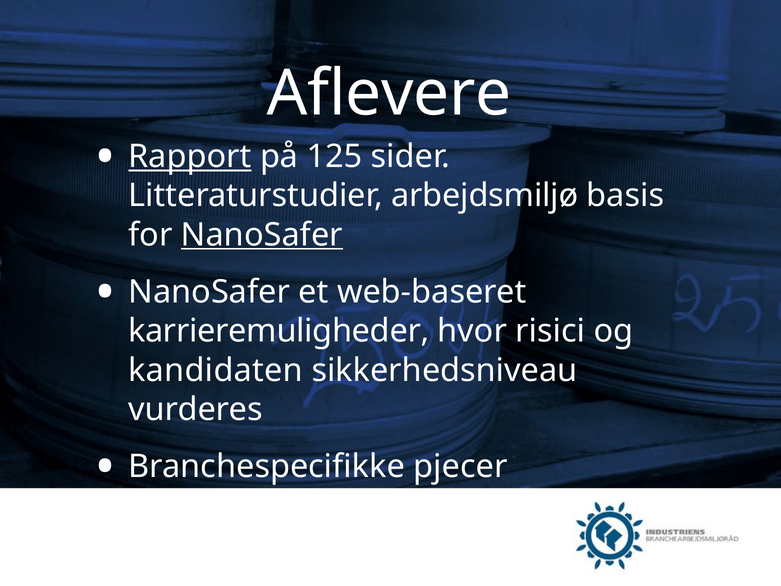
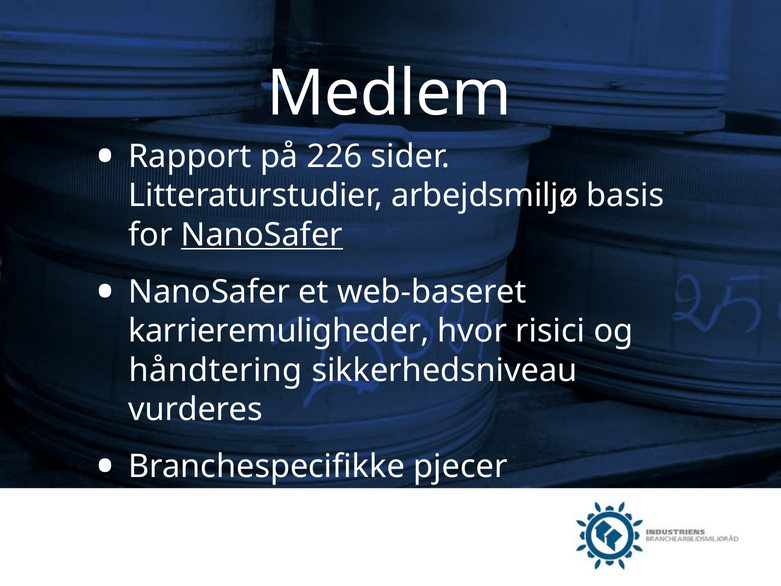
Aflevere: Aflevere -> Medlem (389, 94)
Rapport underline: present -> none (190, 157)
125: 125 -> 226 (335, 157)
kandidaten: kandidaten -> håndtering (216, 370)
